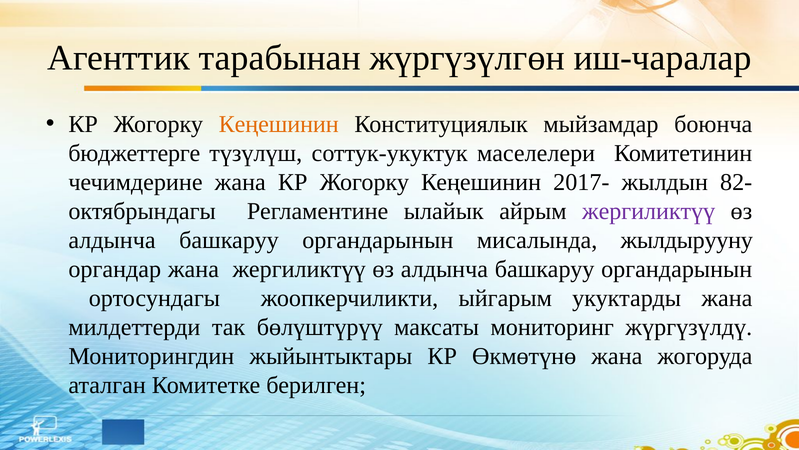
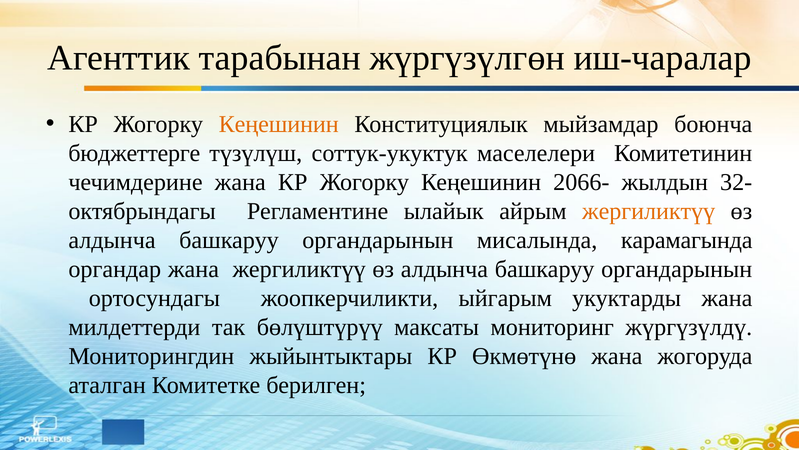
2017-: 2017- -> 2066- (581, 182)
82-: 82- -> 32- (736, 182)
жергиликтүү colour: purple -> orange (649, 211)
жылдырууну: жылдырууну -> карамагында (687, 240)
